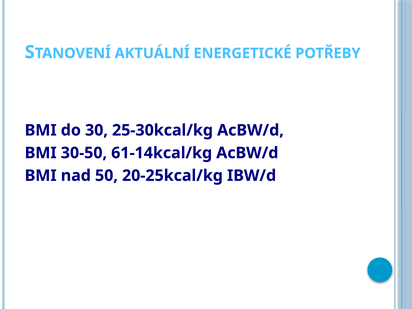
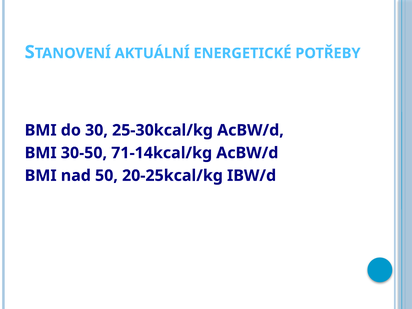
61-14kcal/kg: 61-14kcal/kg -> 71-14kcal/kg (162, 153)
